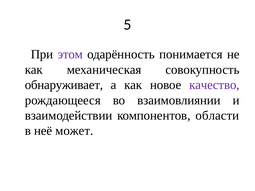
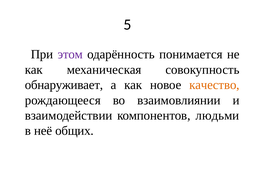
качество colour: purple -> orange (214, 85)
области: области -> людьми (217, 116)
может: может -> общих (74, 131)
